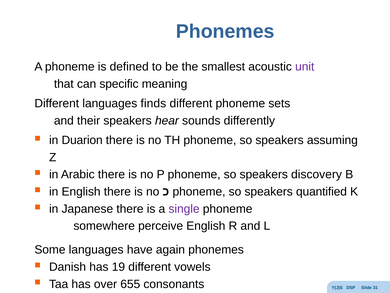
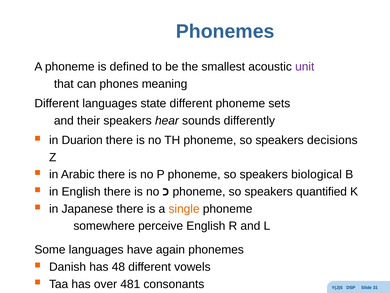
specific: specific -> phones (119, 84)
finds: finds -> state (153, 103)
assuming: assuming -> decisions (332, 140)
discovery: discovery -> biological (316, 174)
single colour: purple -> orange (184, 209)
19: 19 -> 48 (118, 266)
655: 655 -> 481 (130, 284)
